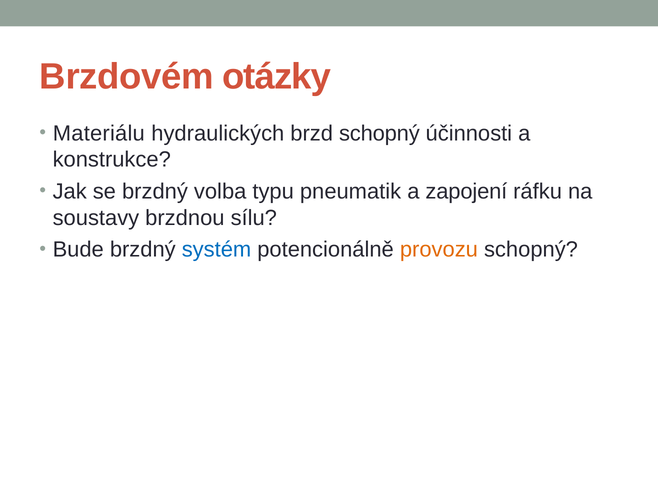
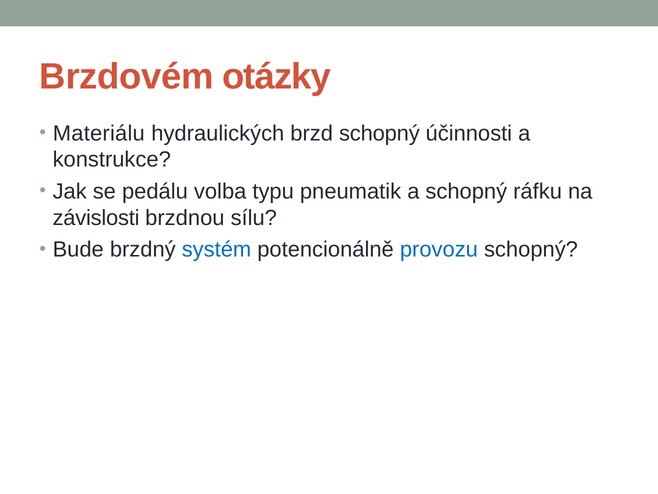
se brzdný: brzdný -> pedálu (155, 191)
a zapojení: zapojení -> schopný (466, 191)
soustavy: soustavy -> závislosti (96, 218)
provozu colour: orange -> blue (439, 249)
